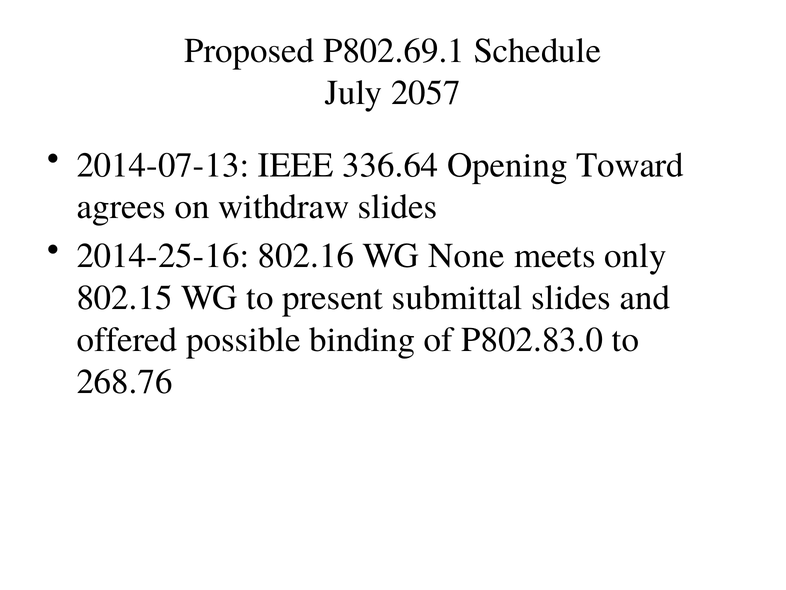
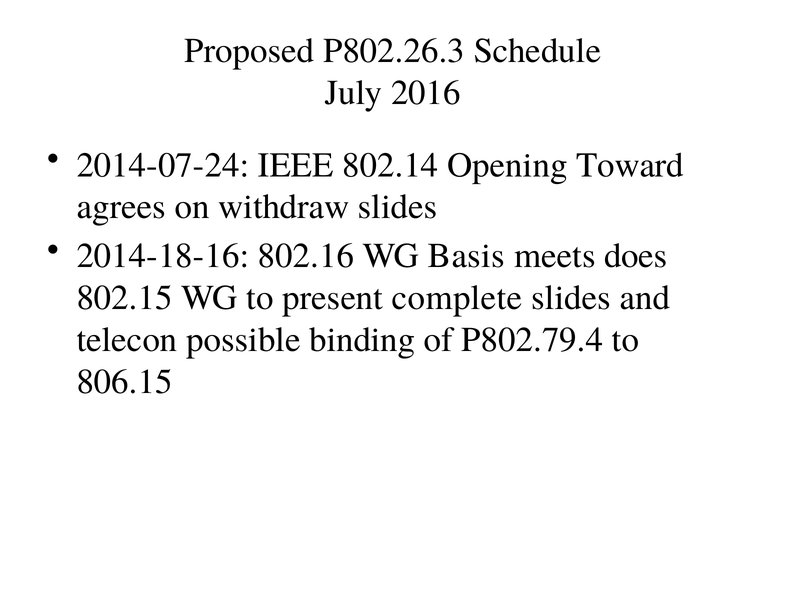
P802.69.1: P802.69.1 -> P802.26.3 (394, 51)
2057: 2057 -> 2016 (426, 93)
2014-07-13: 2014-07-13 -> 2014-07-24 (163, 165)
336.64: 336.64 -> 802.14 (390, 165)
2014-25-16: 2014-25-16 -> 2014-18-16 (163, 256)
None: None -> Basis (466, 256)
only: only -> does (636, 256)
submittal: submittal -> complete (457, 298)
offered: offered -> telecon (127, 340)
P802.83.0: P802.83.0 -> P802.79.4 (532, 340)
268.76: 268.76 -> 806.15 (125, 381)
